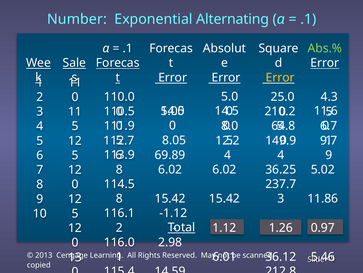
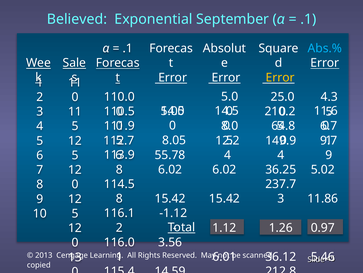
Number: Number -> Believed (77, 19)
Alternating: Alternating -> September (233, 19)
Abs.% colour: light green -> light blue (325, 48)
69.89: 69.89 -> 55.78 (170, 155)
2.98: 2.98 -> 3.56 (170, 242)
